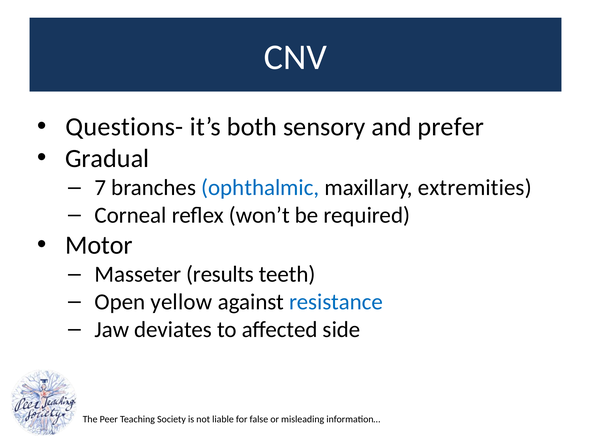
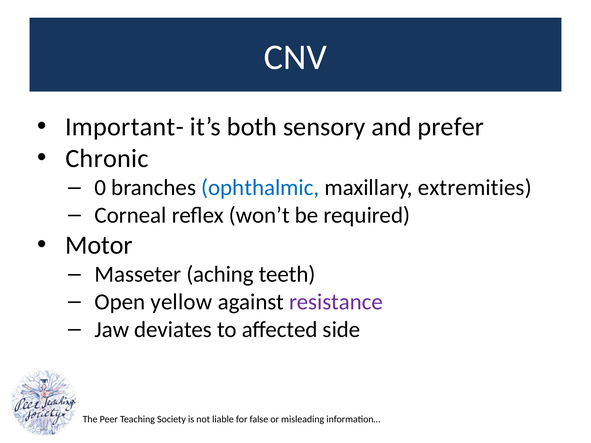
Questions-: Questions- -> Important- (124, 127)
Gradual: Gradual -> Chronic (107, 158)
7: 7 -> 0 (100, 188)
results: results -> aching (220, 275)
resistance colour: blue -> purple (336, 302)
